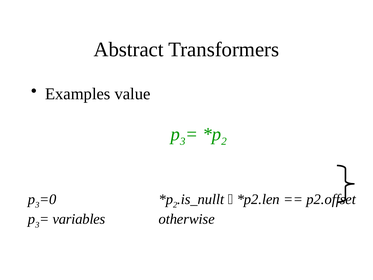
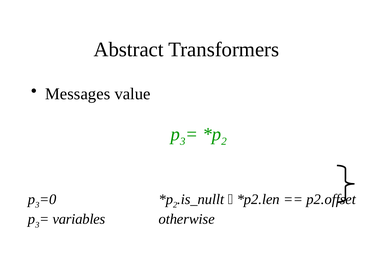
Examples: Examples -> Messages (78, 94)
